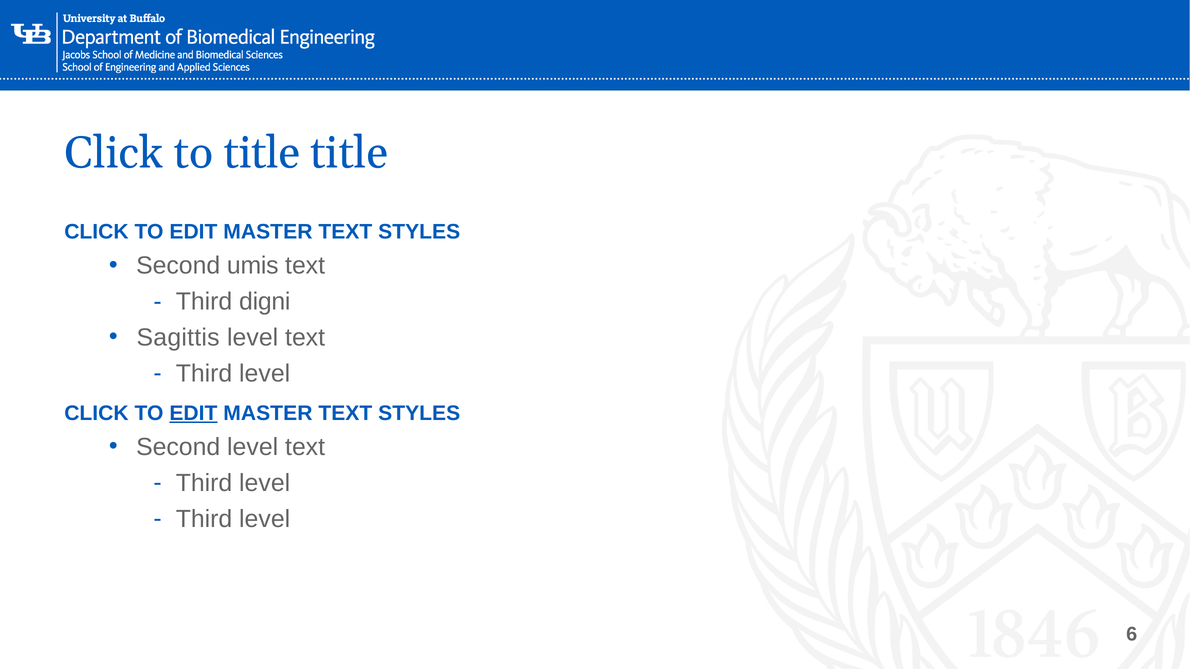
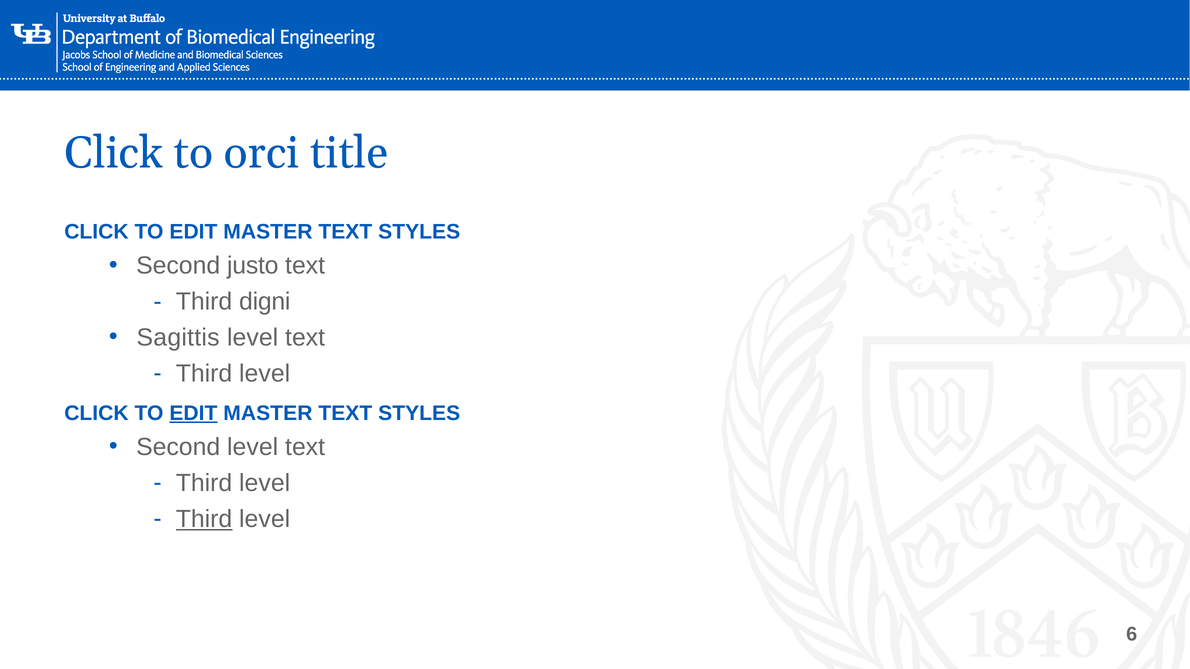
to title: title -> orci (262, 153)
umis: umis -> justo (253, 266)
Third underline: none -> present (204, 519)
